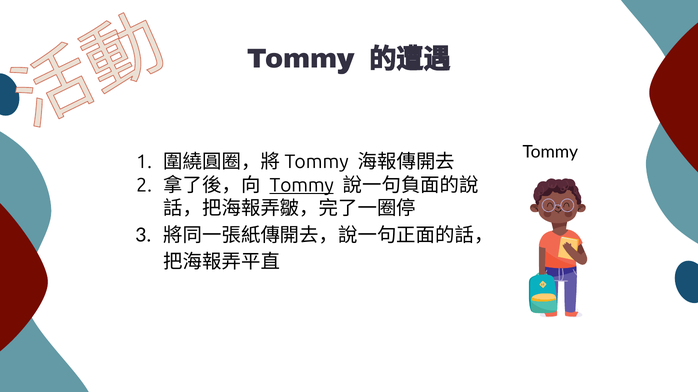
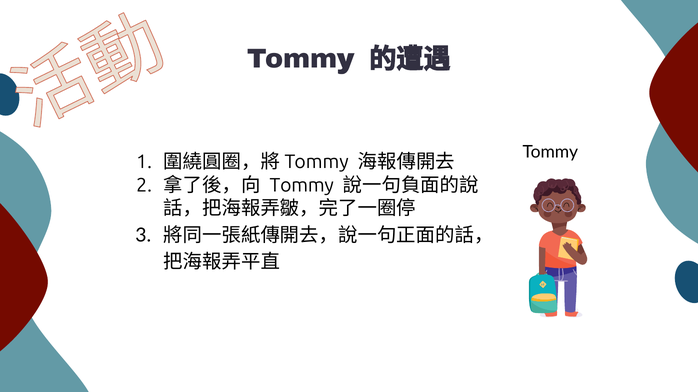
Tommy underline: present -> none (302, 185)
